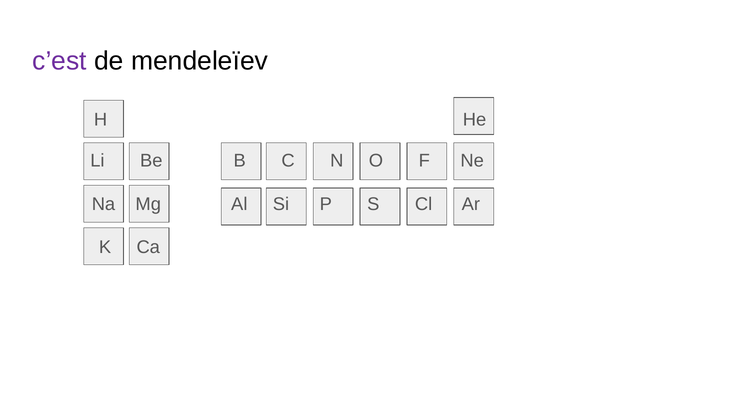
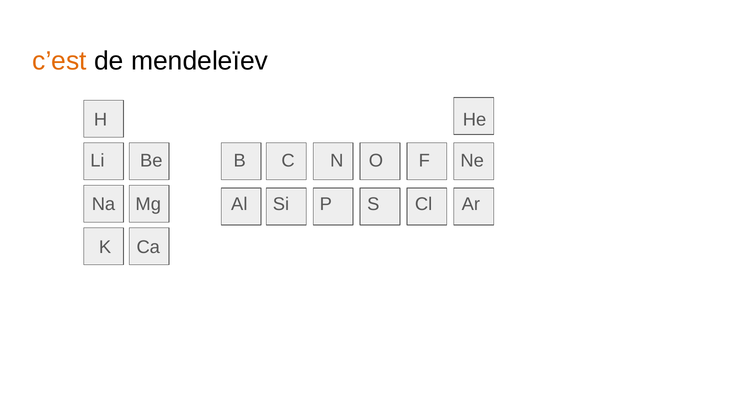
c’est colour: purple -> orange (60, 61)
